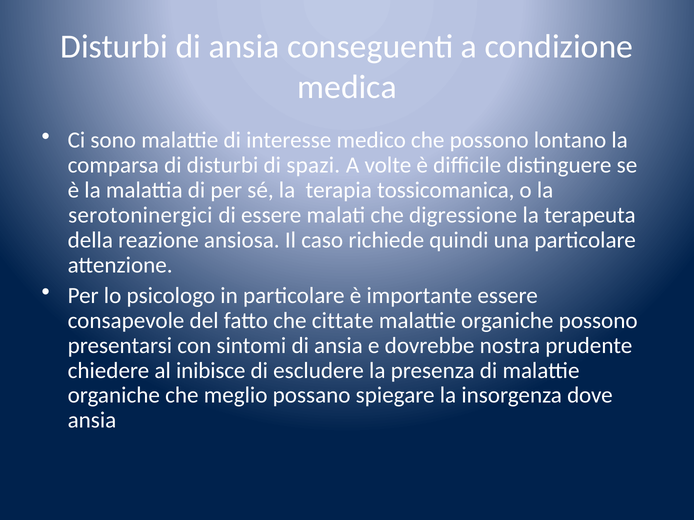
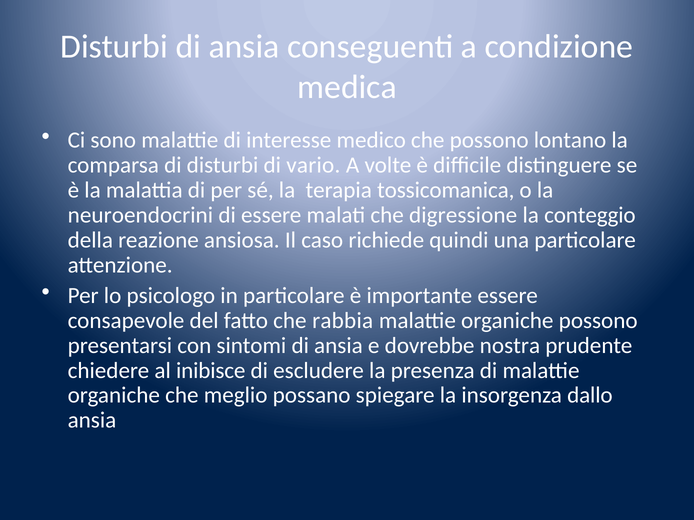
spazi: spazi -> vario (313, 165)
serotoninergici: serotoninergici -> neuroendocrini (140, 215)
terapeuta: terapeuta -> conteggio (590, 215)
cittate: cittate -> rabbia (343, 321)
dove: dove -> dallo (590, 396)
